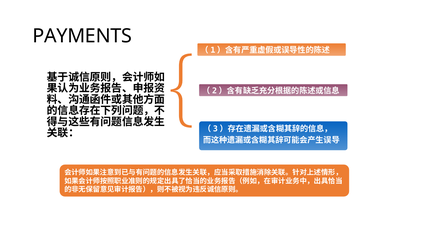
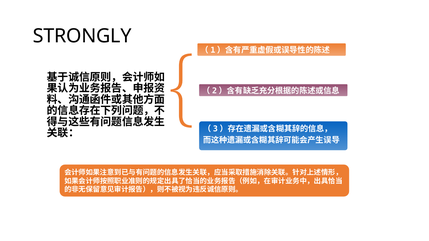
PAYMENTS: PAYMENTS -> STRONGLY (82, 36)
